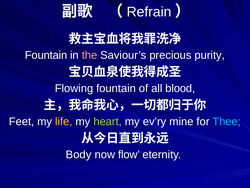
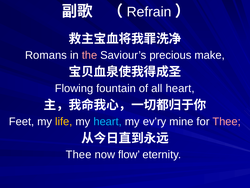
Fountain: Fountain -> Romans (46, 55)
purity: purity -> make (210, 55)
all blood: blood -> heart (180, 88)
heart colour: light green -> light blue (108, 121)
Thee colour: light blue -> pink (227, 121)
Body: Body -> Thee (79, 154)
